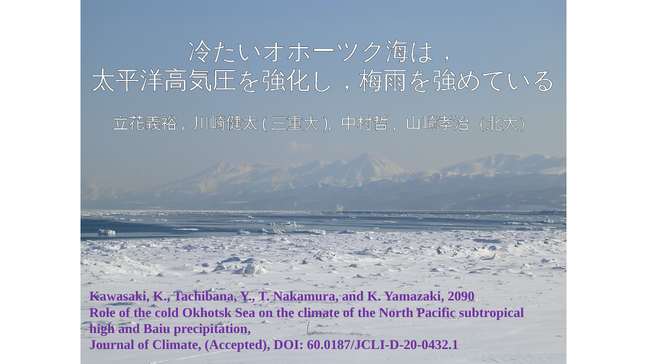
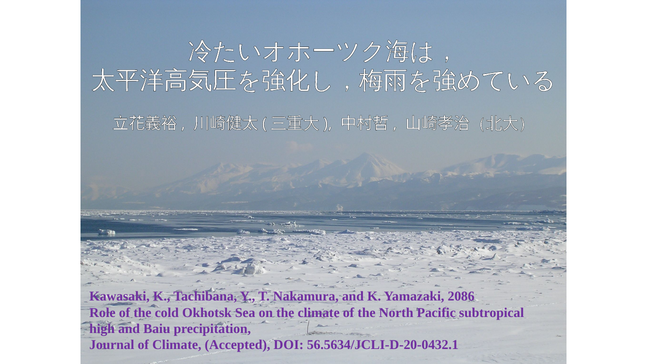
2090: 2090 -> 2086 (461, 296)
60.0187/JCLI-D-20-0432.1: 60.0187/JCLI-D-20-0432.1 -> 56.5634/JCLI-D-20-0432.1 (383, 345)
